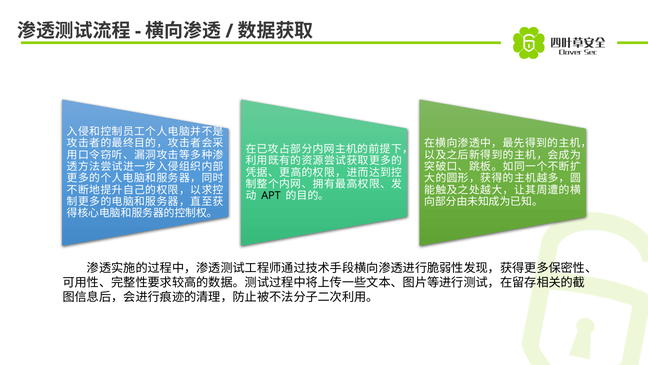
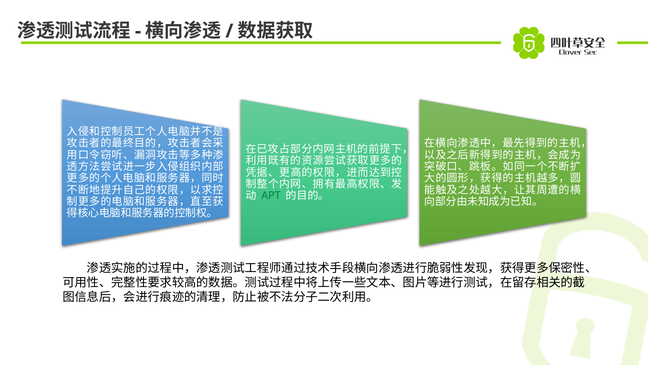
APT colour: black -> green (271, 196)
